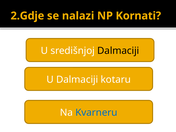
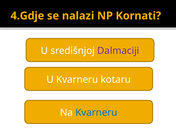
2.Gdje: 2.Gdje -> 4.Gdje (27, 16)
Dalmaciji colour: black -> purple (118, 51)
U Dalmaciji: Dalmaciji -> Kvarneru (77, 80)
